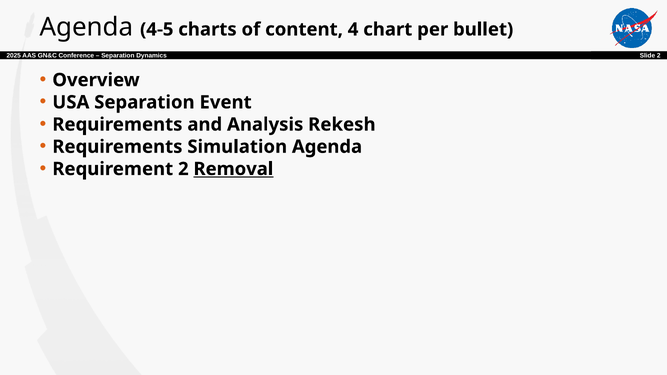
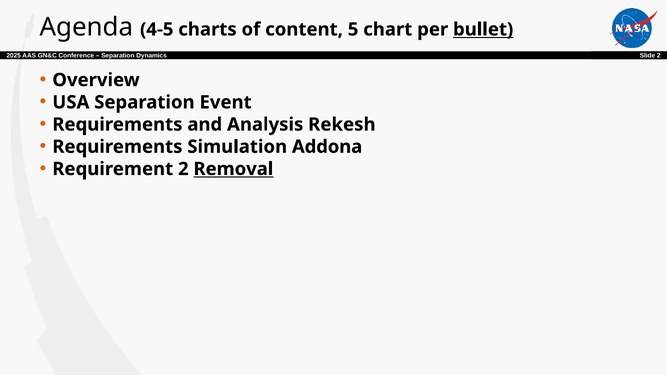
4: 4 -> 5 (353, 29)
bullet underline: none -> present (483, 29)
Simulation Agenda: Agenda -> Addona (327, 147)
